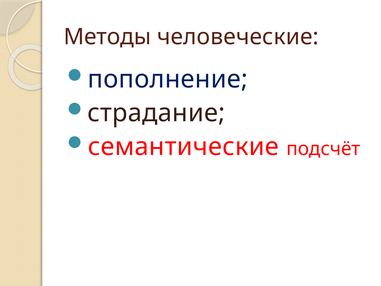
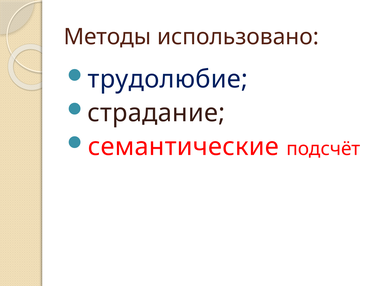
человеческие: человеческие -> использовано (238, 37)
пополнение: пополнение -> трудолюбие (168, 79)
